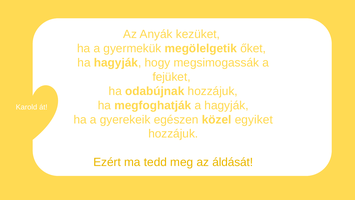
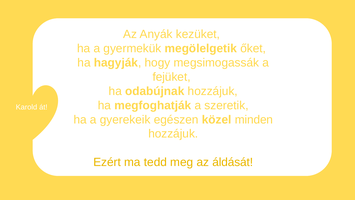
a hagyják: hagyják -> szeretik (227, 105)
egyiket: egyiket -> minden (254, 119)
